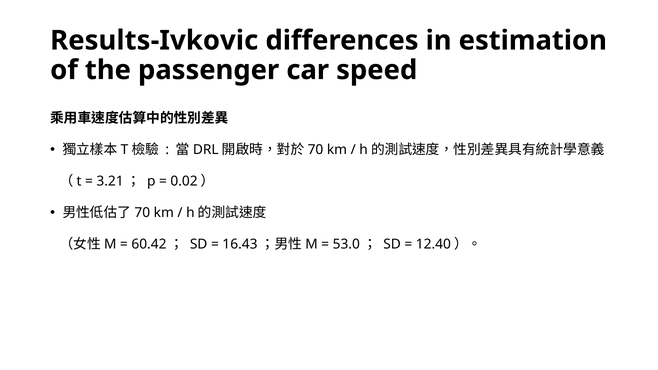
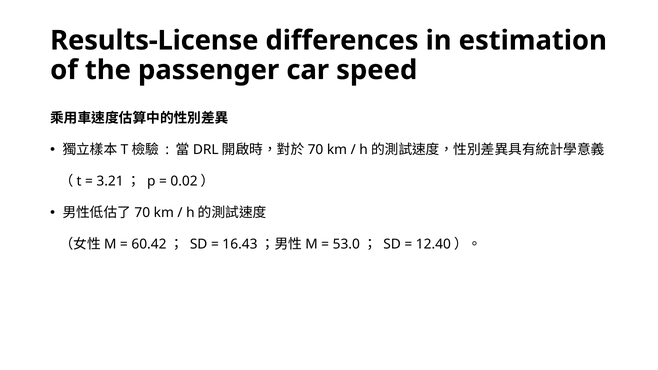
Results-Ivkovic: Results-Ivkovic -> Results-License (154, 40)
